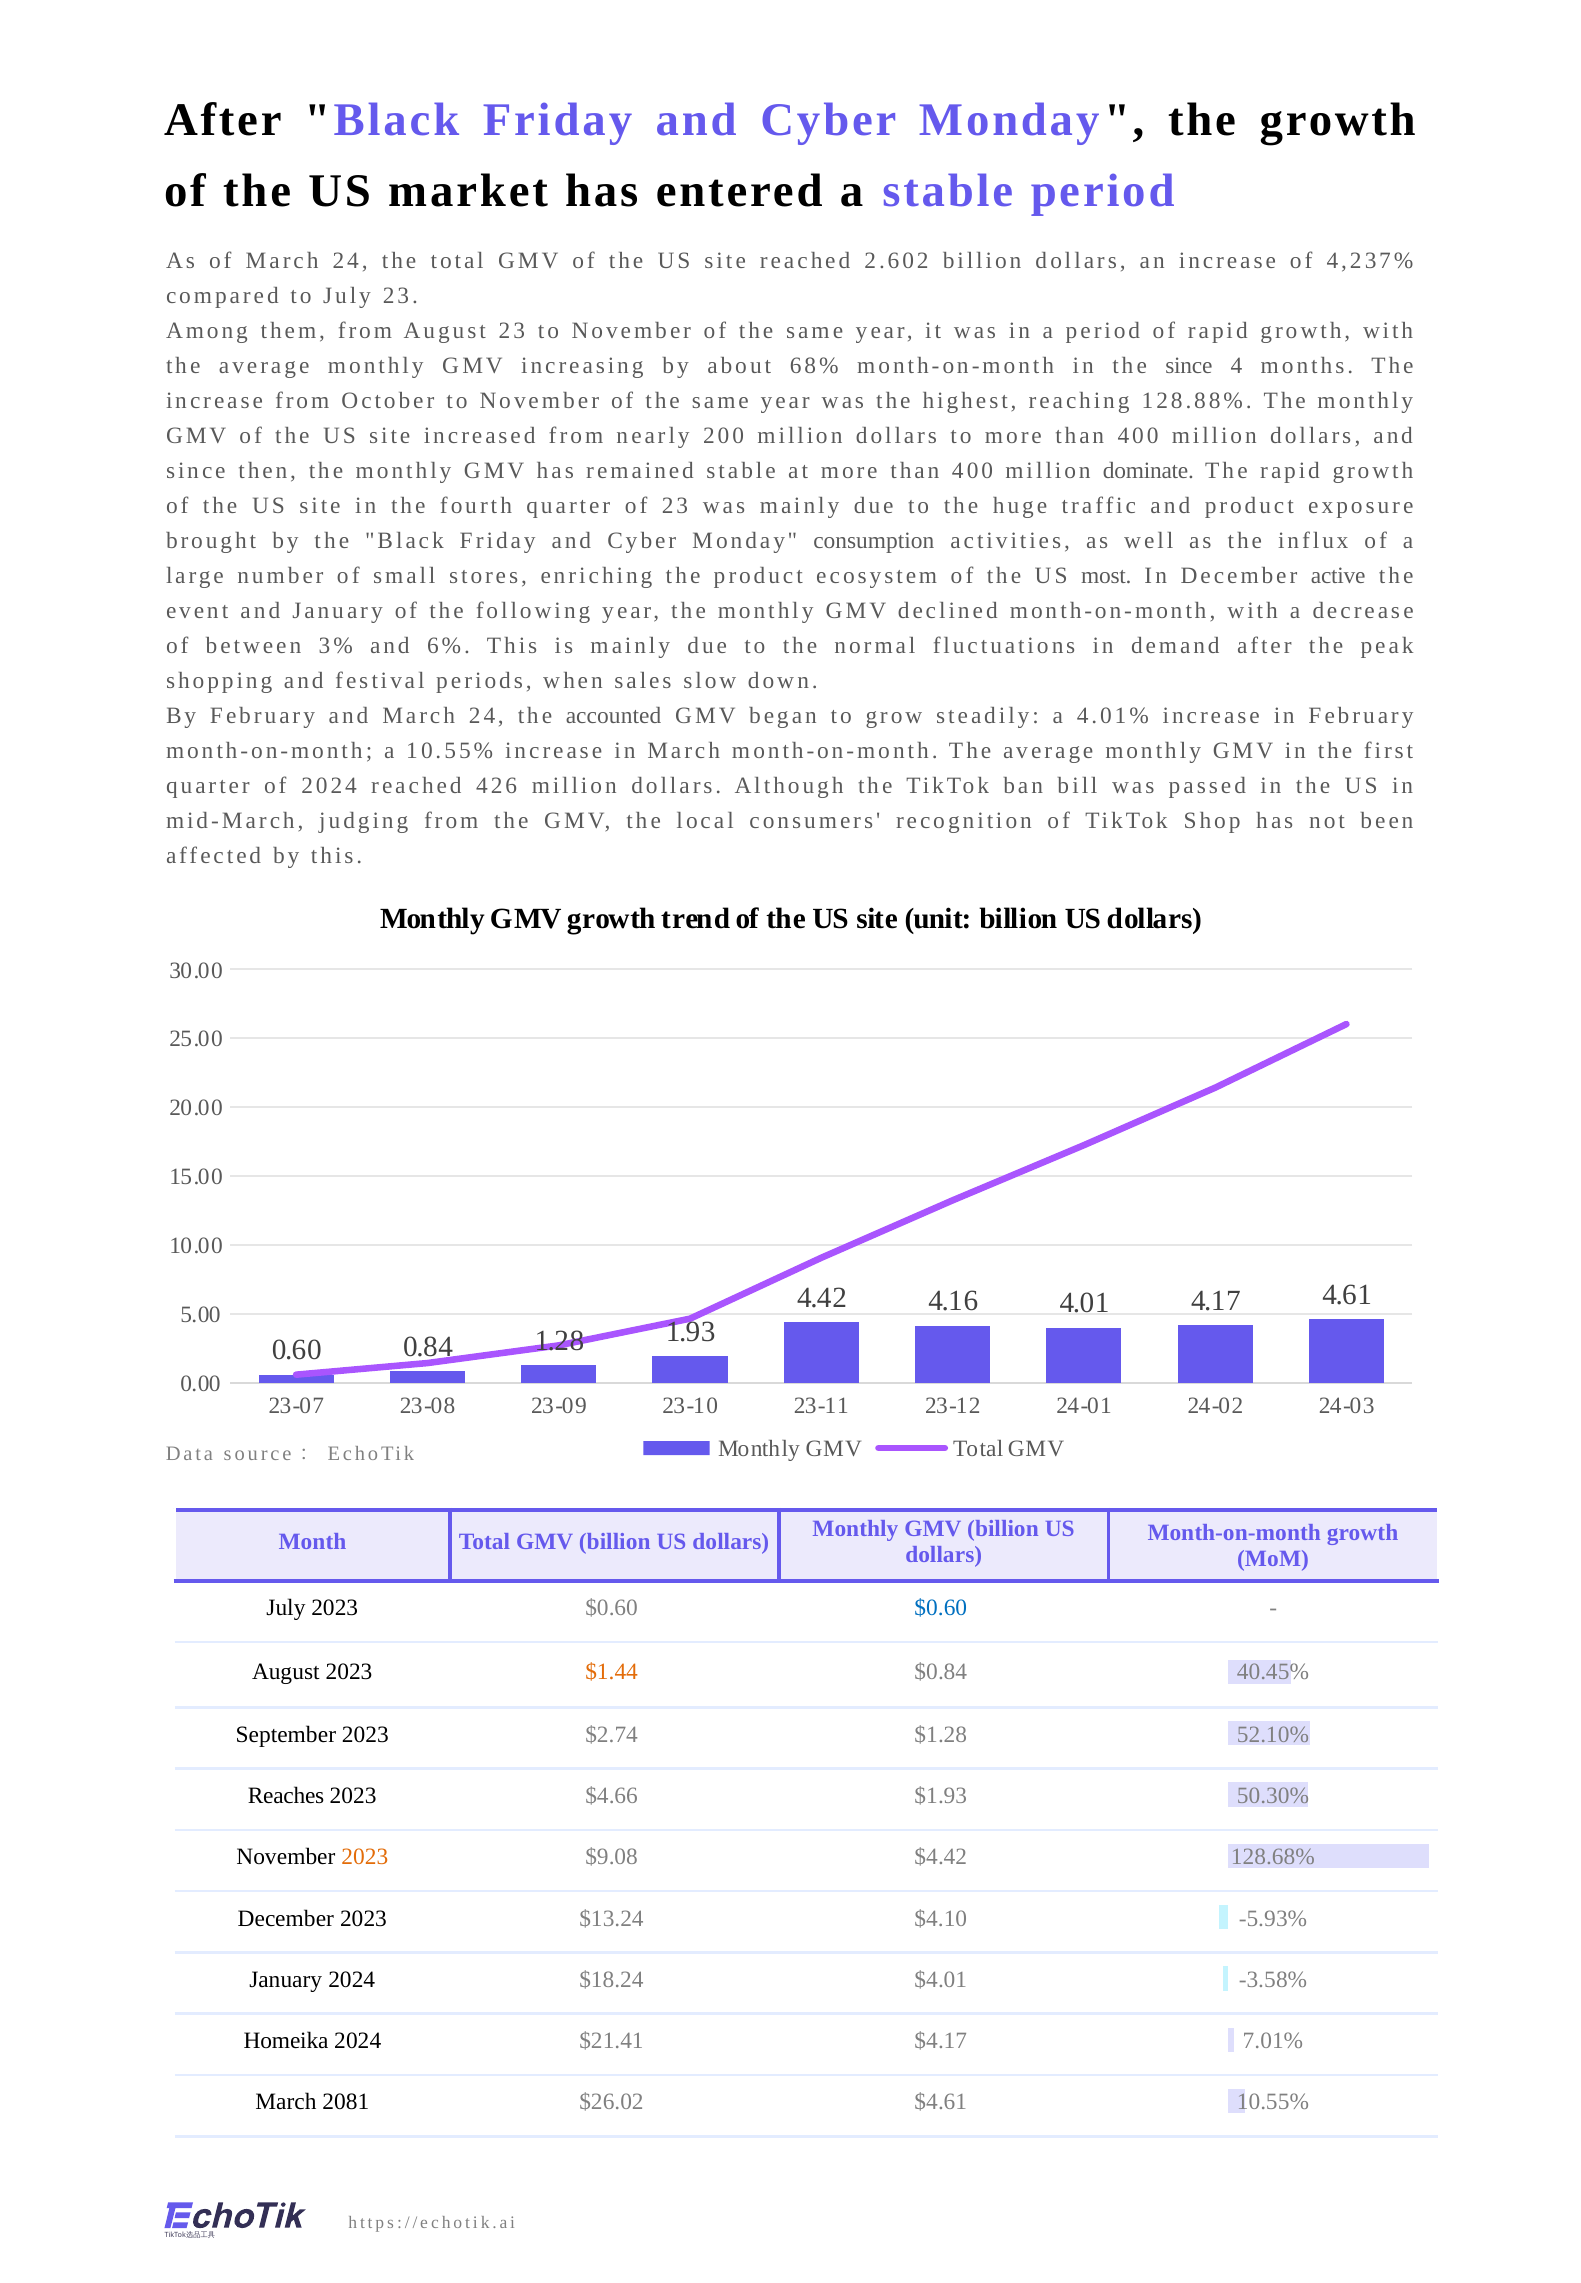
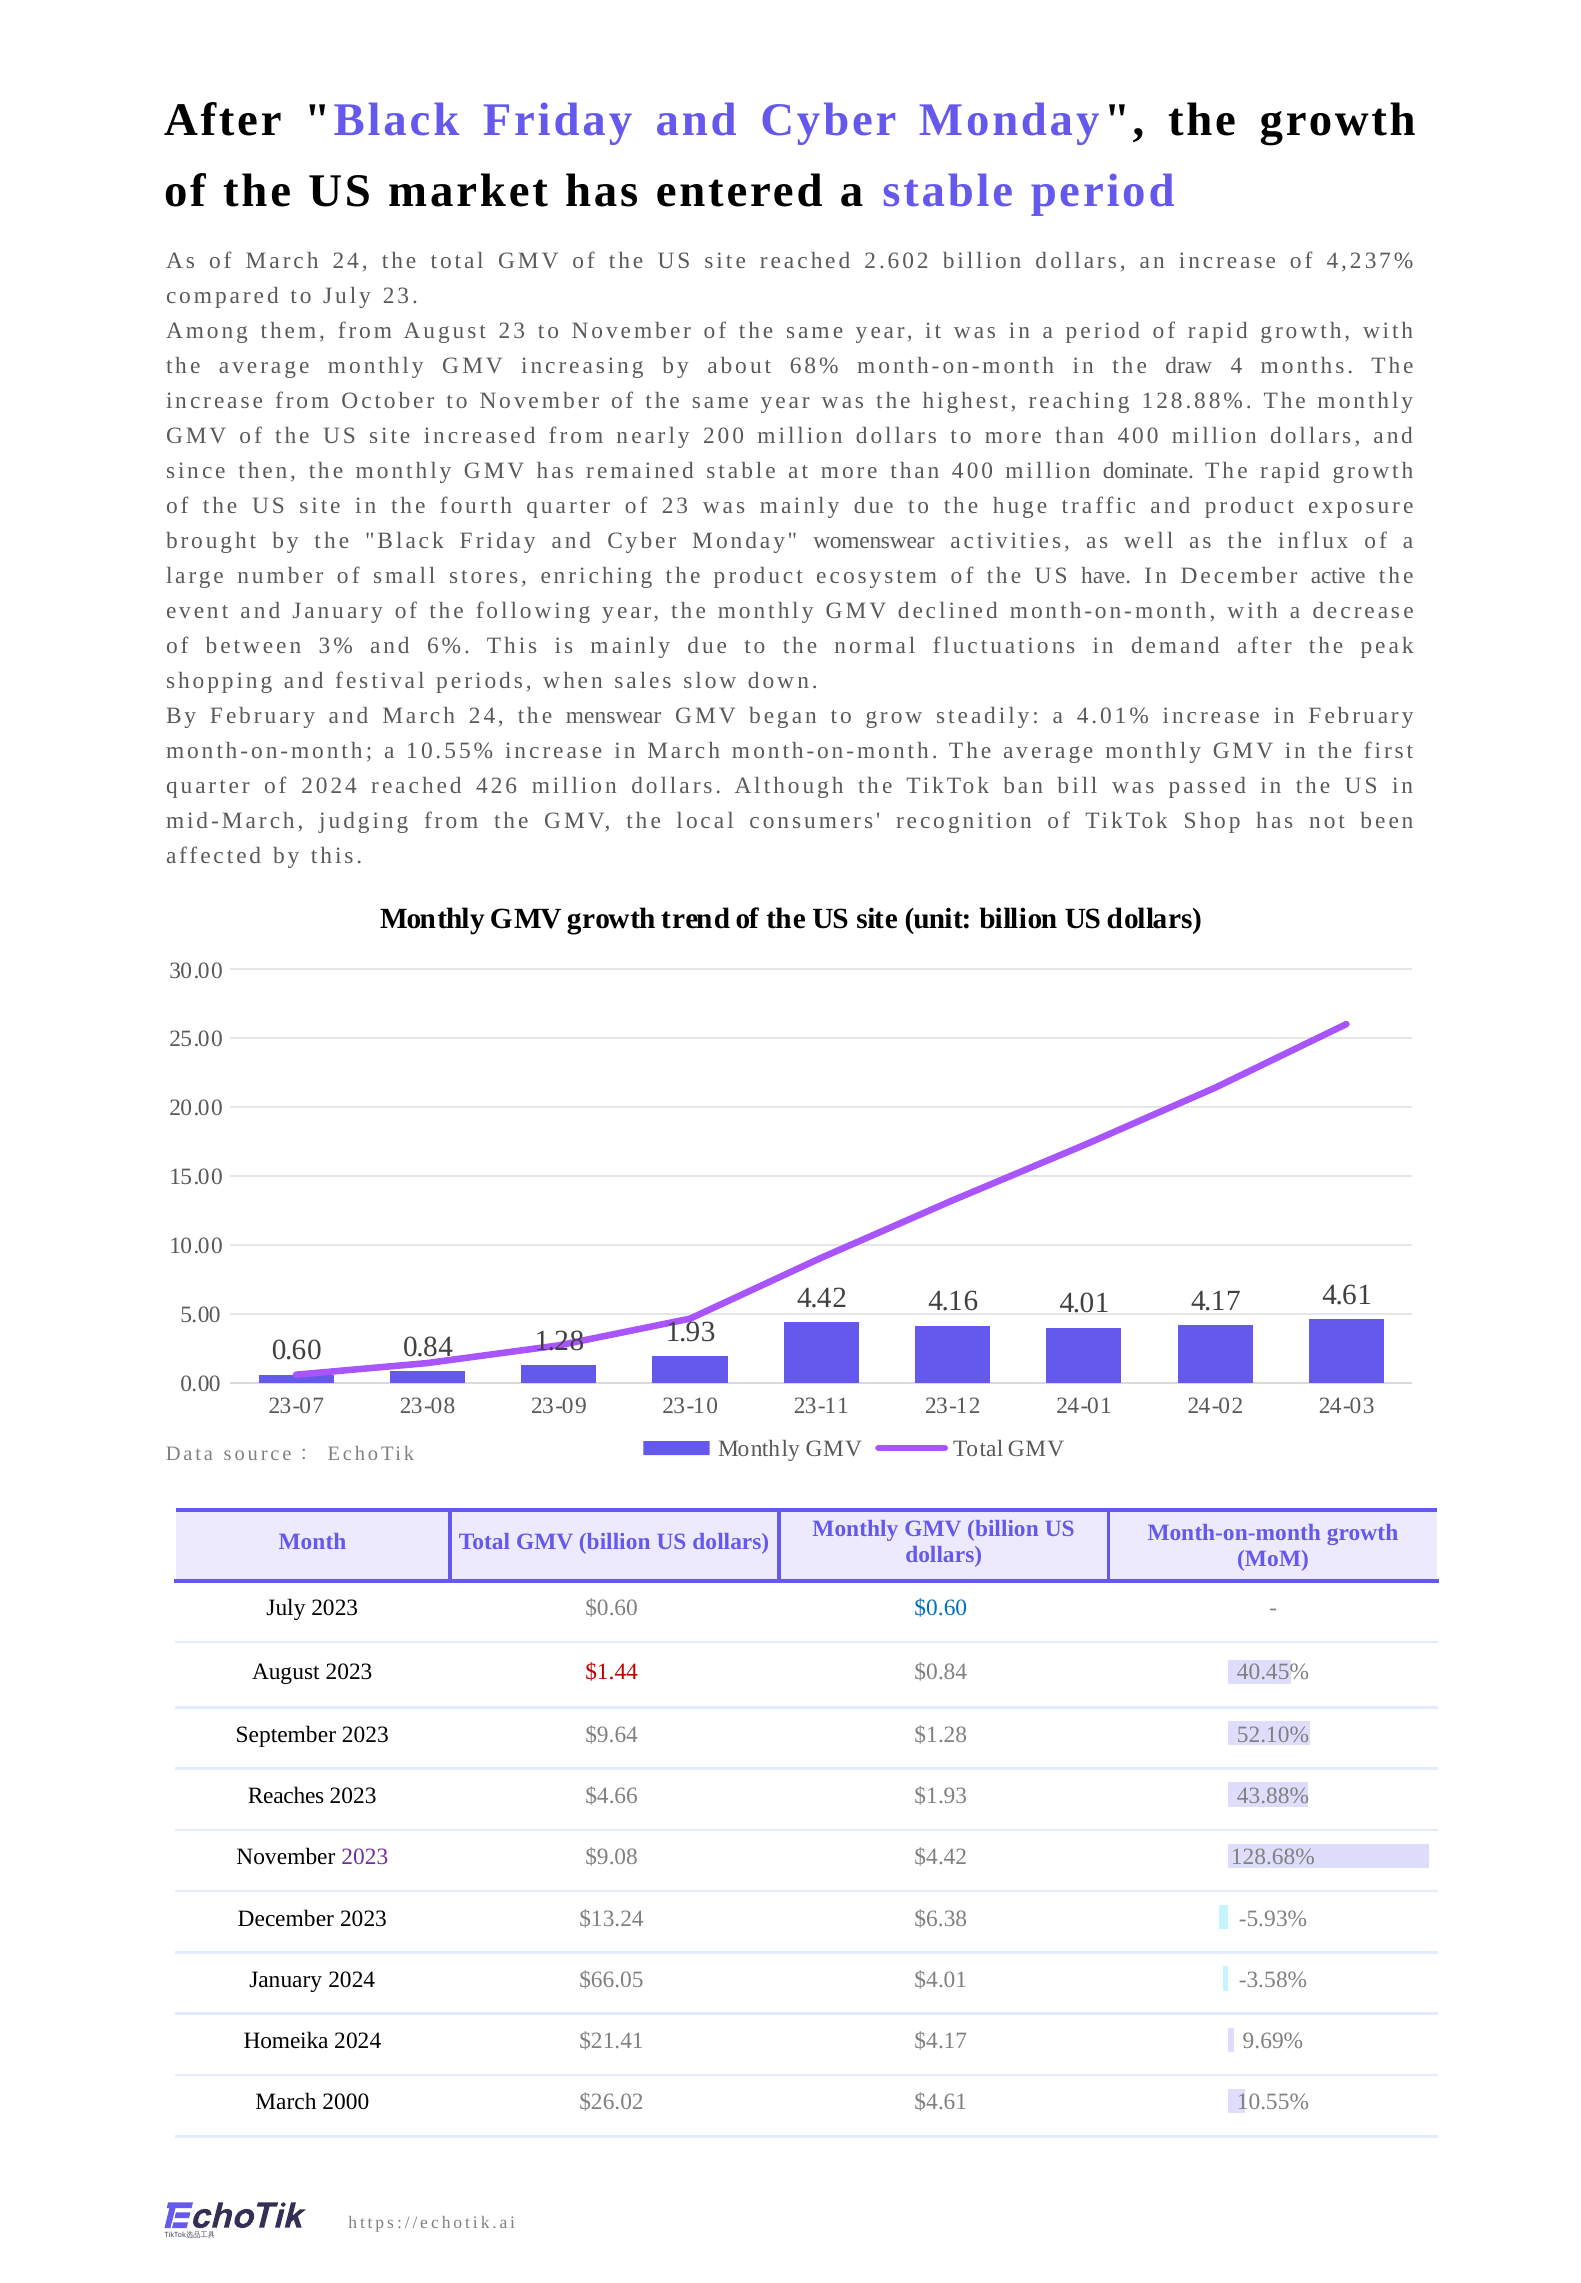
the since: since -> draw (1189, 366)
consumption: consumption -> womenswear (874, 541)
most: most -> have (1106, 576)
accounted: accounted -> menswear (614, 716)
$1.44 colour: orange -> red (612, 1672)
$2.74: $2.74 -> $9.64 (612, 1735)
50.30%: 50.30% -> 43.88% (1273, 1796)
2023 colour: orange -> purple (365, 1858)
$4.10: $4.10 -> $6.38 (941, 1919)
$18.24: $18.24 -> $66.05 (611, 1980)
7.01%: 7.01% -> 9.69% (1273, 2041)
2081: 2081 -> 2000 (346, 2103)
